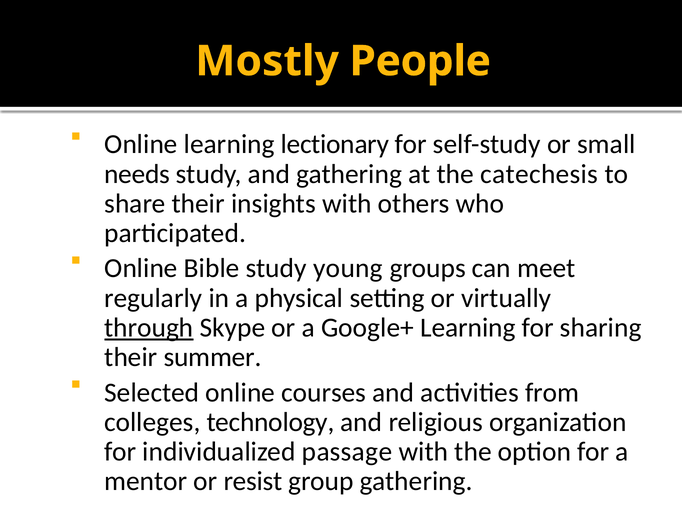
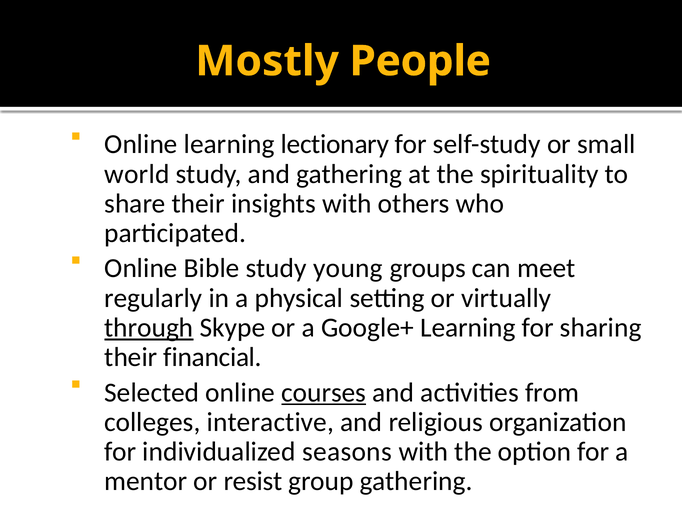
needs: needs -> world (137, 174)
catechesis: catechesis -> spirituality (539, 174)
summer: summer -> financial (213, 358)
courses underline: none -> present (324, 393)
technology: technology -> interactive (270, 423)
passage: passage -> seasons (347, 452)
